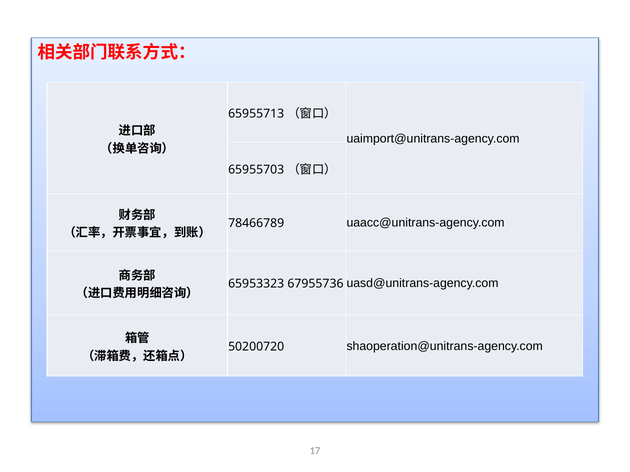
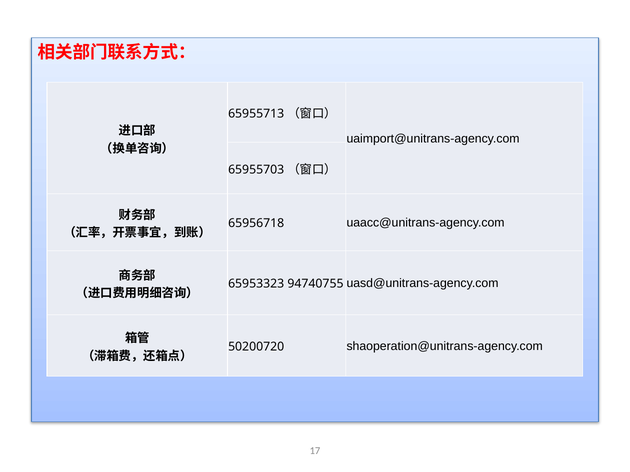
78466789: 78466789 -> 65956718 (256, 224)
67955736: 67955736 -> 94740755 (315, 284)
